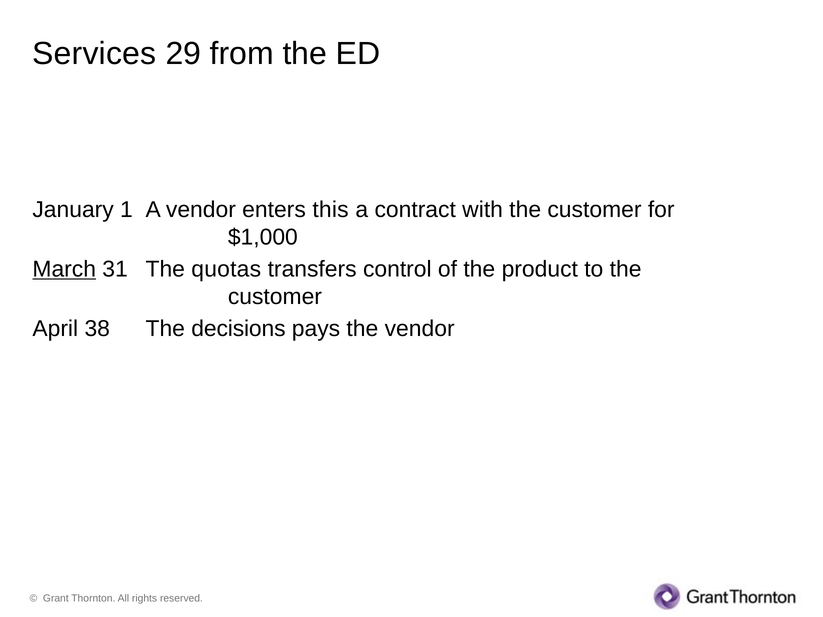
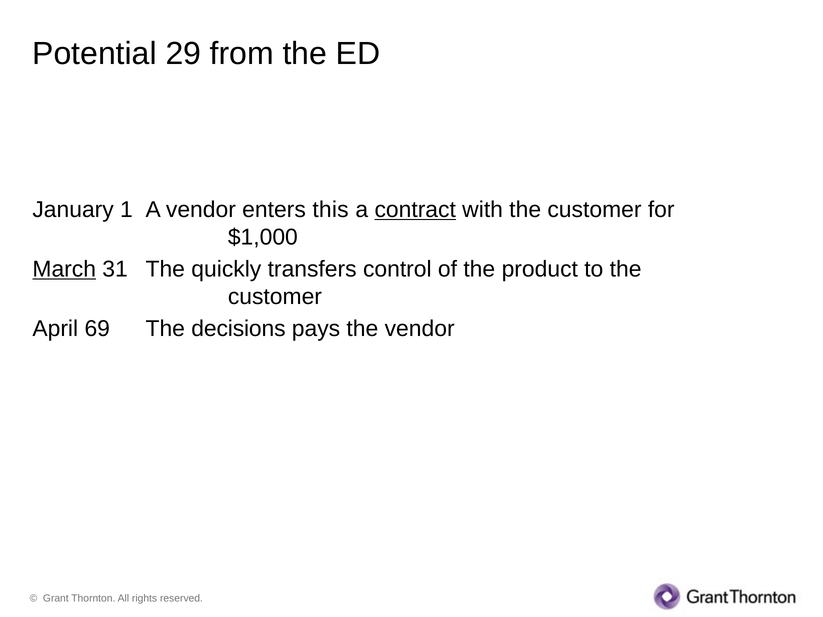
Services: Services -> Potential (95, 54)
contract underline: none -> present (415, 210)
quotas: quotas -> quickly (226, 269)
38: 38 -> 69 (97, 329)
